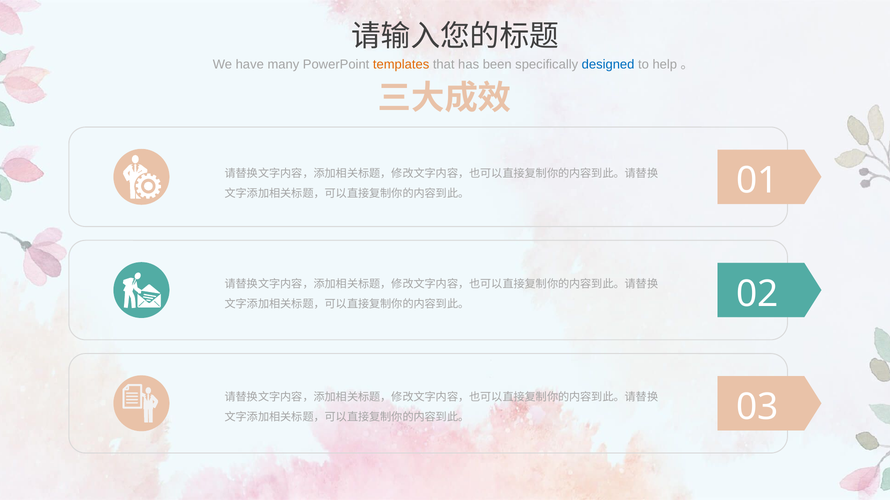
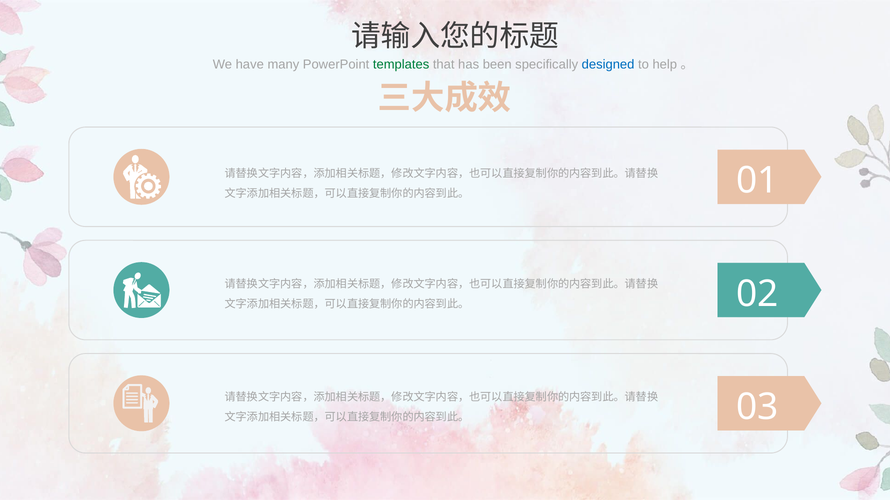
templates colour: orange -> green (401, 65)
